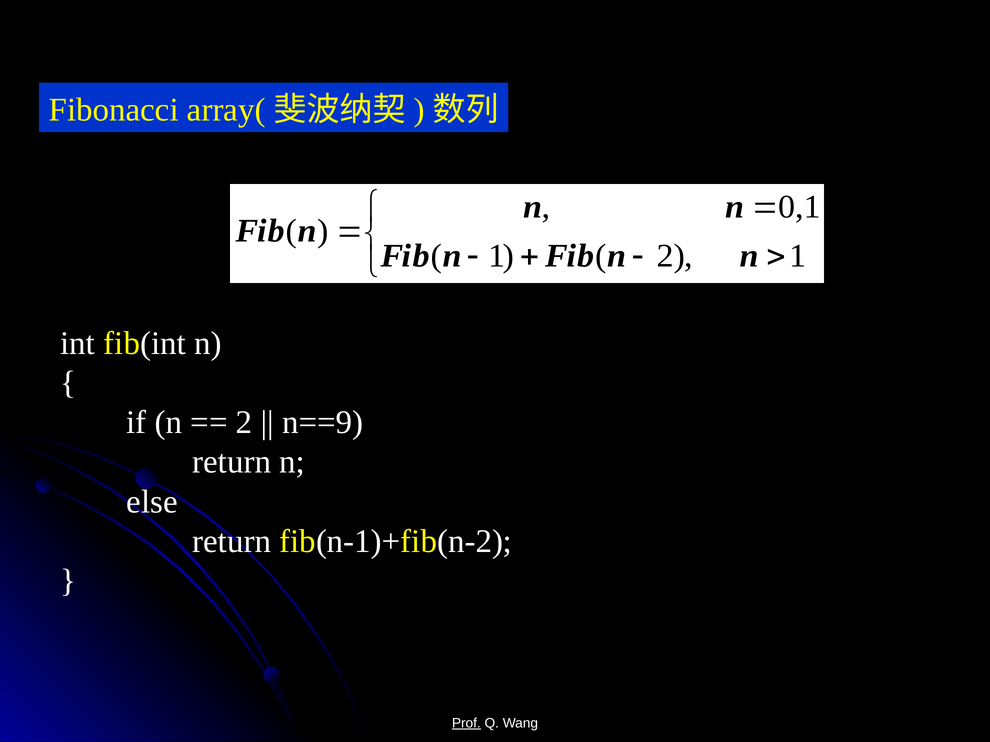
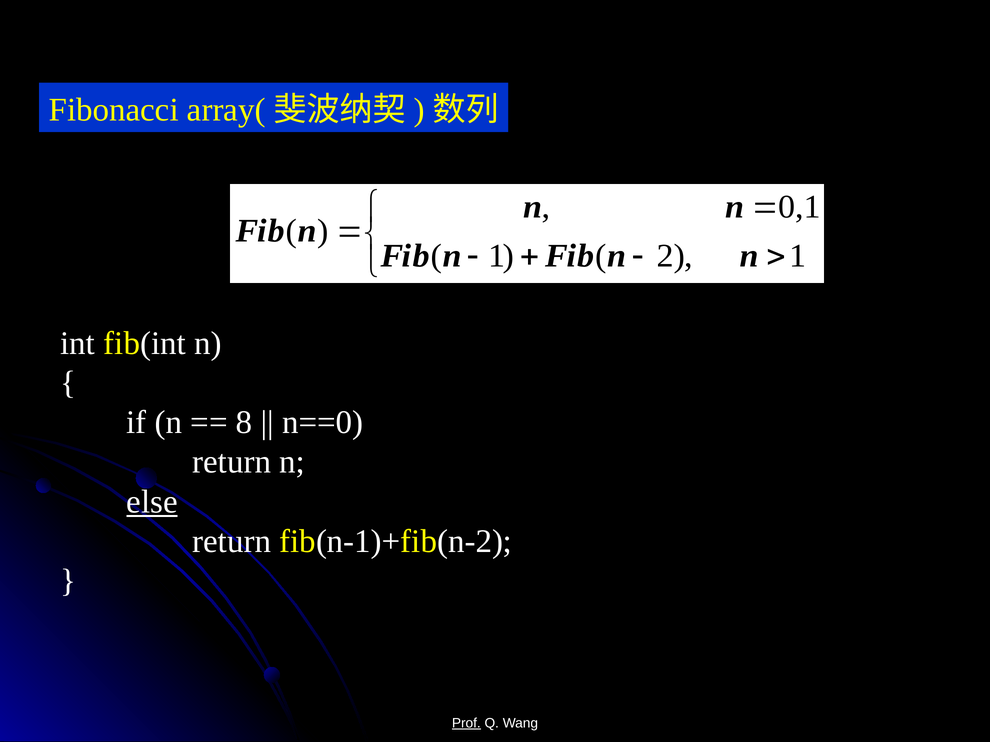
2: 2 -> 8 (244, 423)
n==9: n==9 -> n==0 (323, 423)
else underline: none -> present (152, 502)
